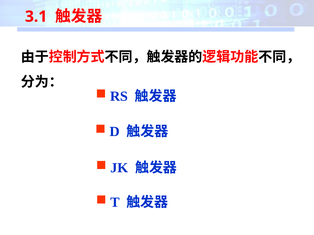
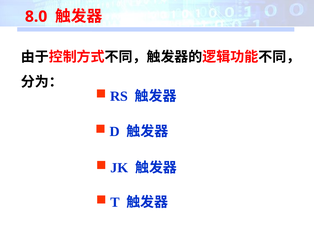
3.1: 3.1 -> 8.0 (36, 17)
